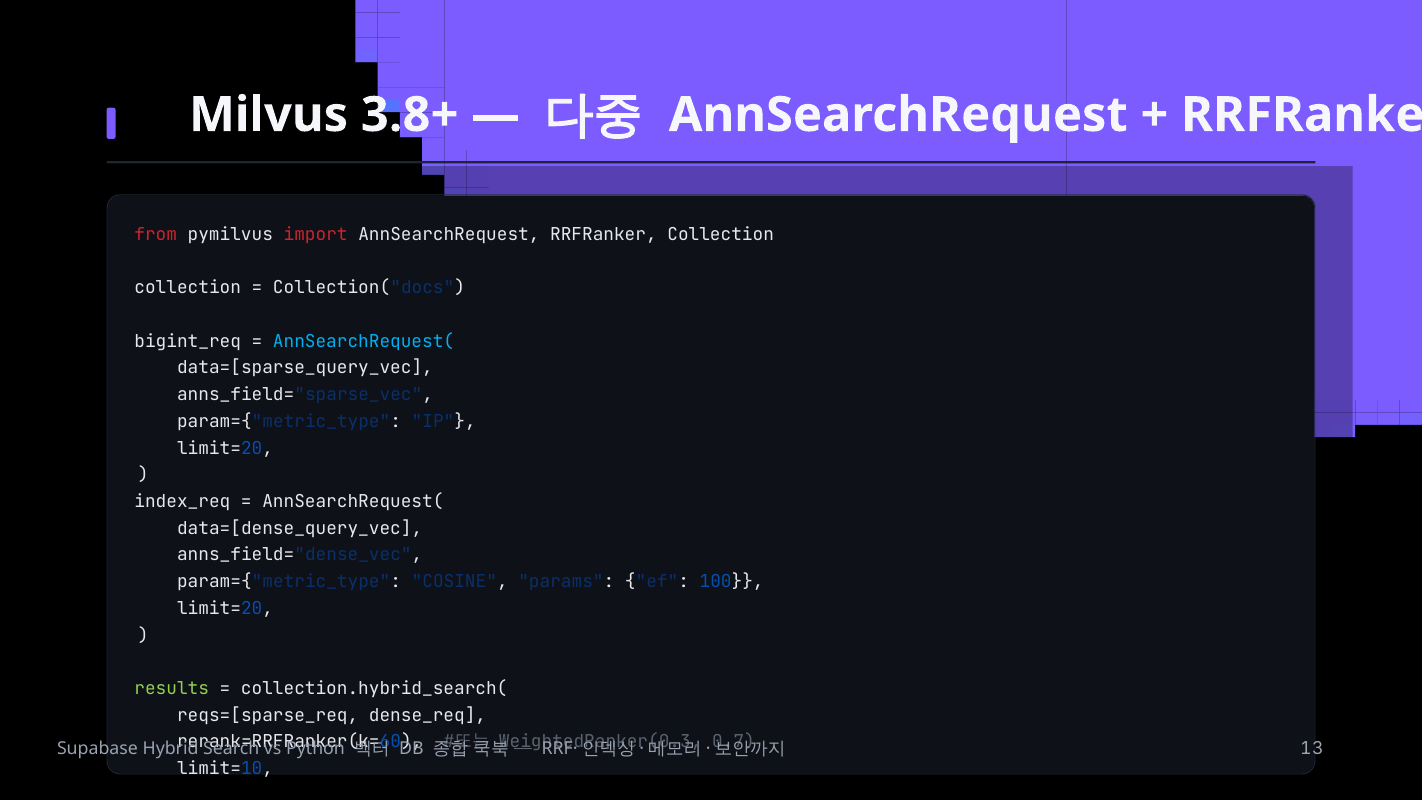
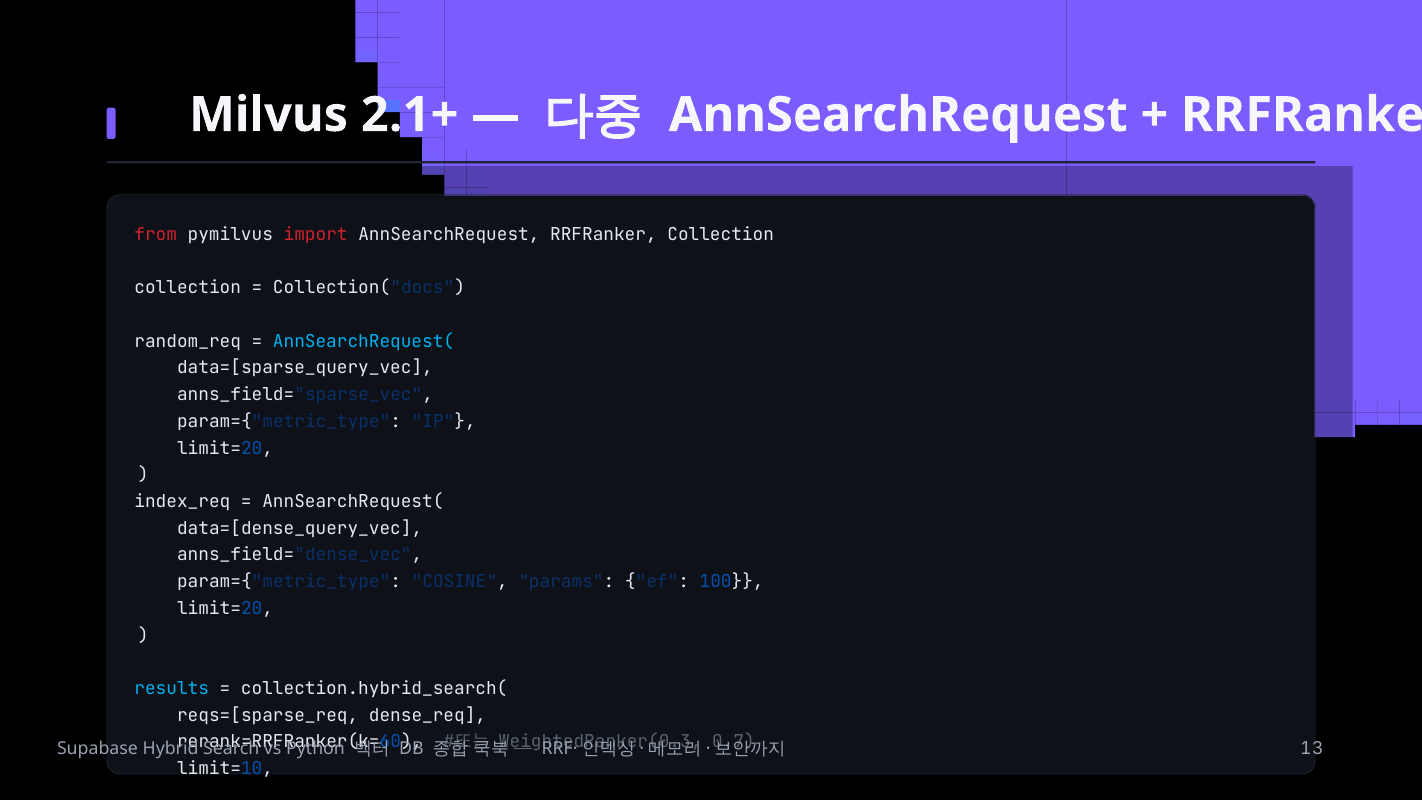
3.8+: 3.8+ -> 2.1+ (410, 115)
bigint_req: bigint_req -> random_req (188, 341)
results colour: light green -> light blue (172, 688)
